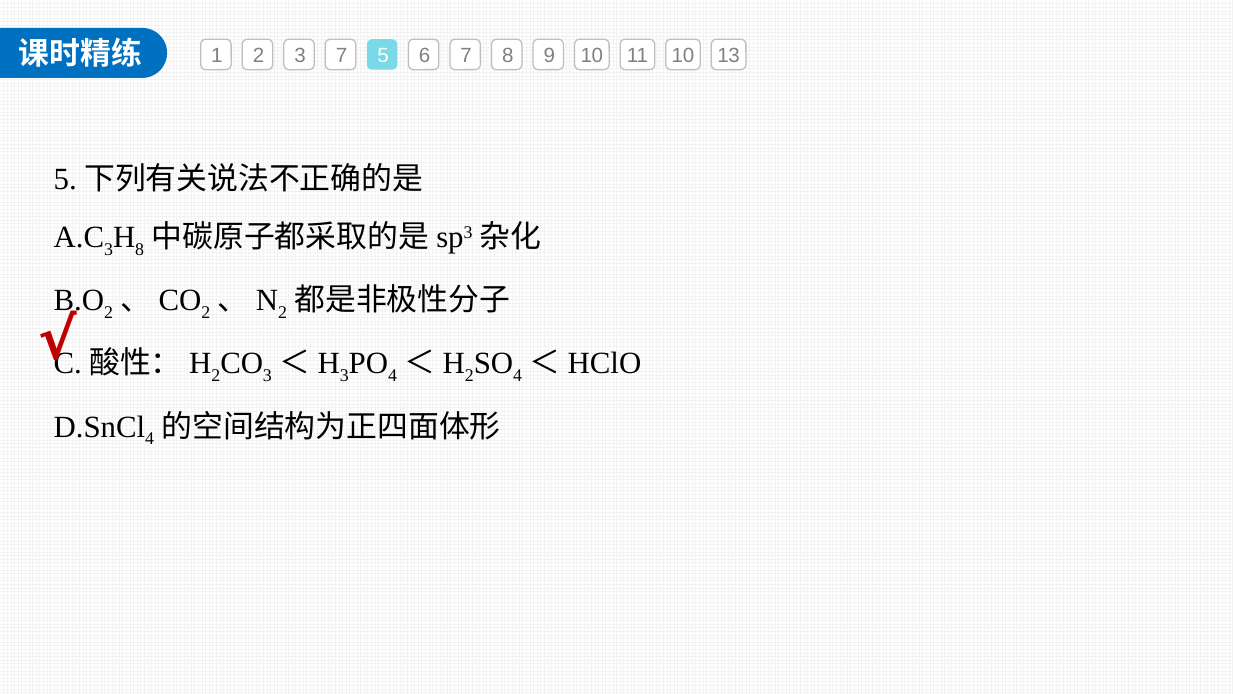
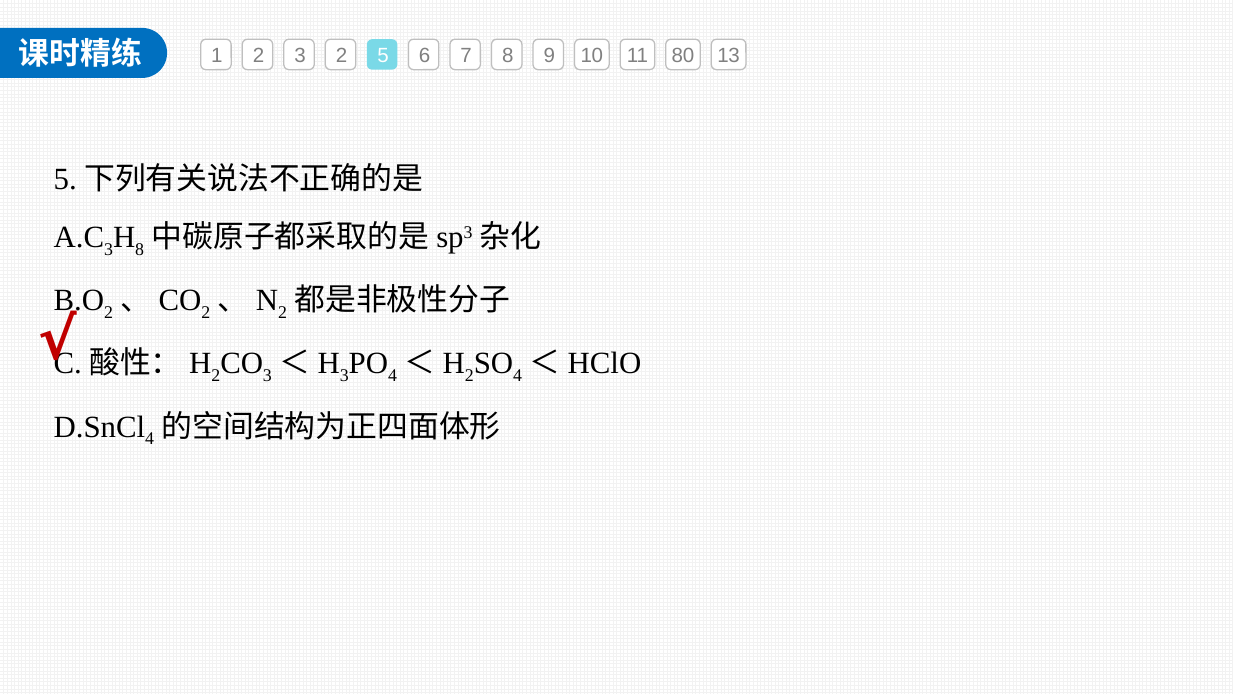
3 7: 7 -> 2 (342, 56)
11 10: 10 -> 80 (683, 56)
